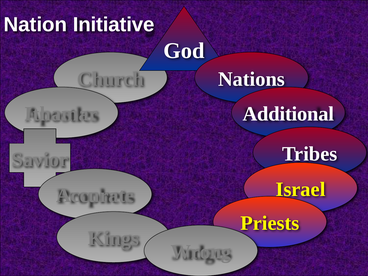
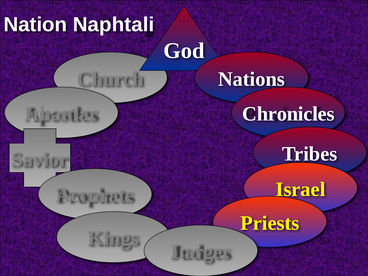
Initiative: Initiative -> Naphtali (114, 25)
Additional: Additional -> Chronicles (288, 114)
Wrong: Wrong -> Larger (201, 252)
